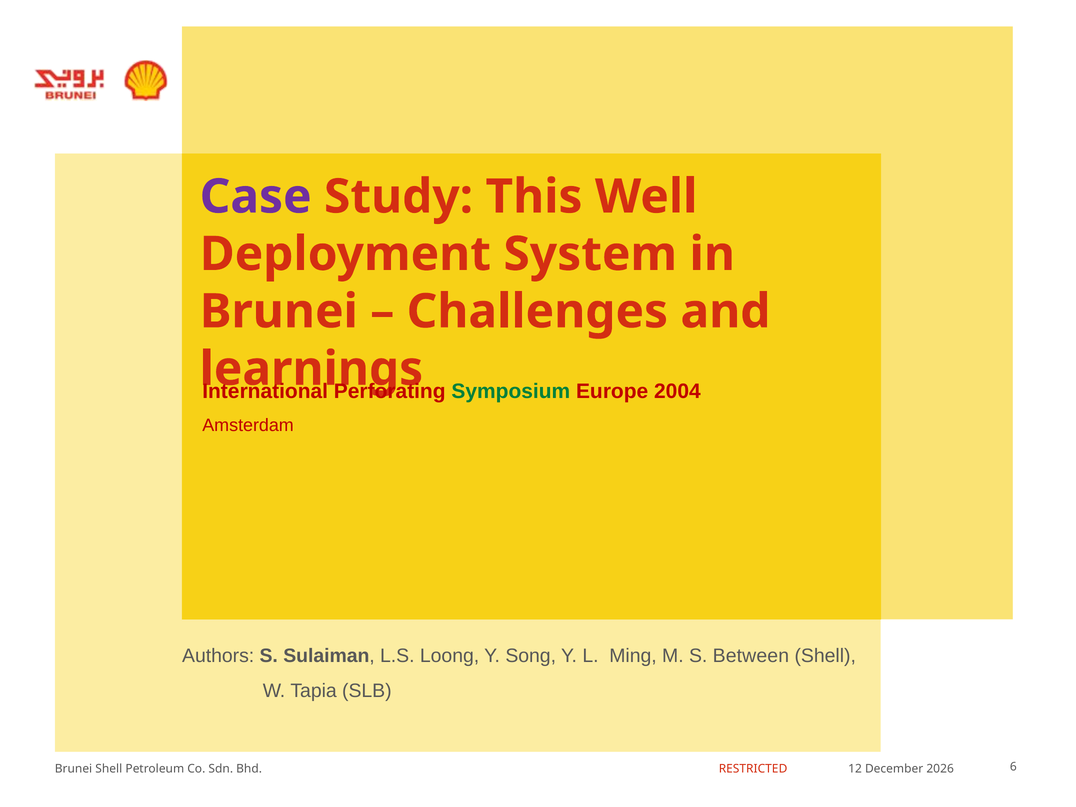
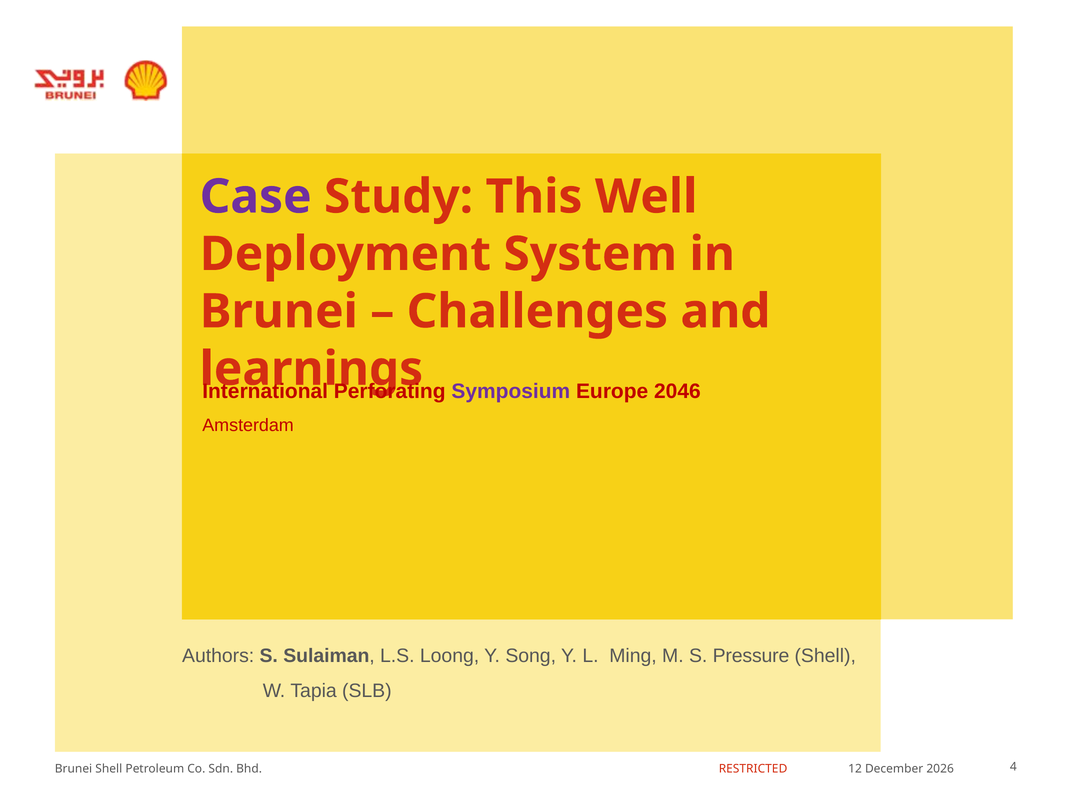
Symposium colour: green -> purple (511, 391)
2004: 2004 -> 2046 (677, 391)
Between: Between -> Pressure (751, 656)
6: 6 -> 4 (1013, 767)
